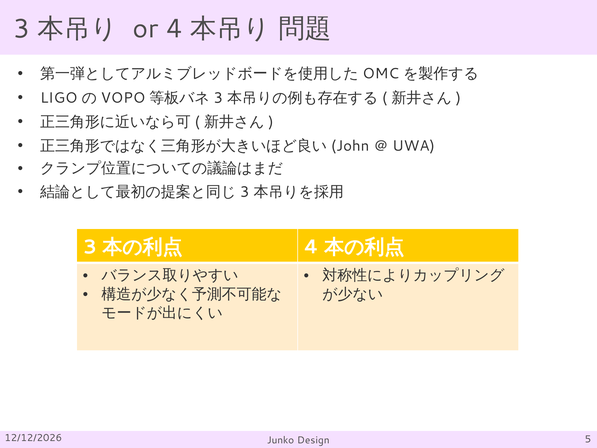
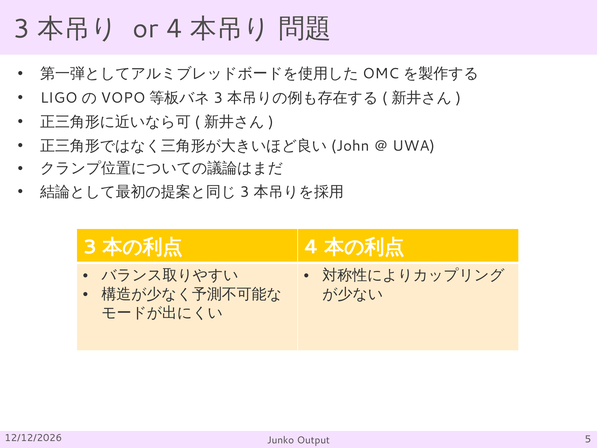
Design: Design -> Output (313, 440)
